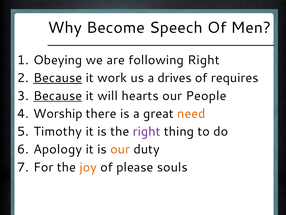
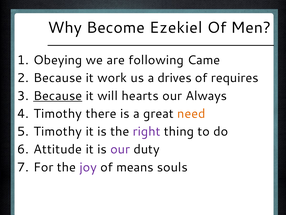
Speech: Speech -> Ezekiel (176, 28)
following Right: Right -> Came (204, 60)
Because underline: present -> none (58, 78)
People: People -> Always (206, 96)
Worship: Worship -> Timothy (58, 113)
Apology: Apology -> Attitude (58, 149)
our colour: orange -> purple (120, 149)
joy colour: orange -> purple (88, 167)
please: please -> means (135, 167)
